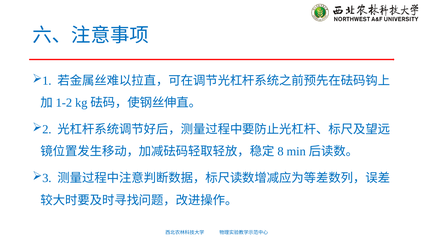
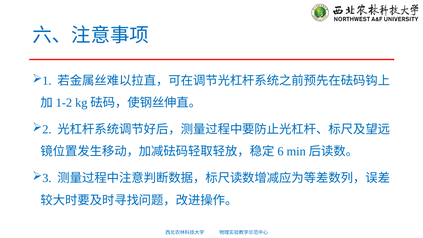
8: 8 -> 6 (281, 152)
